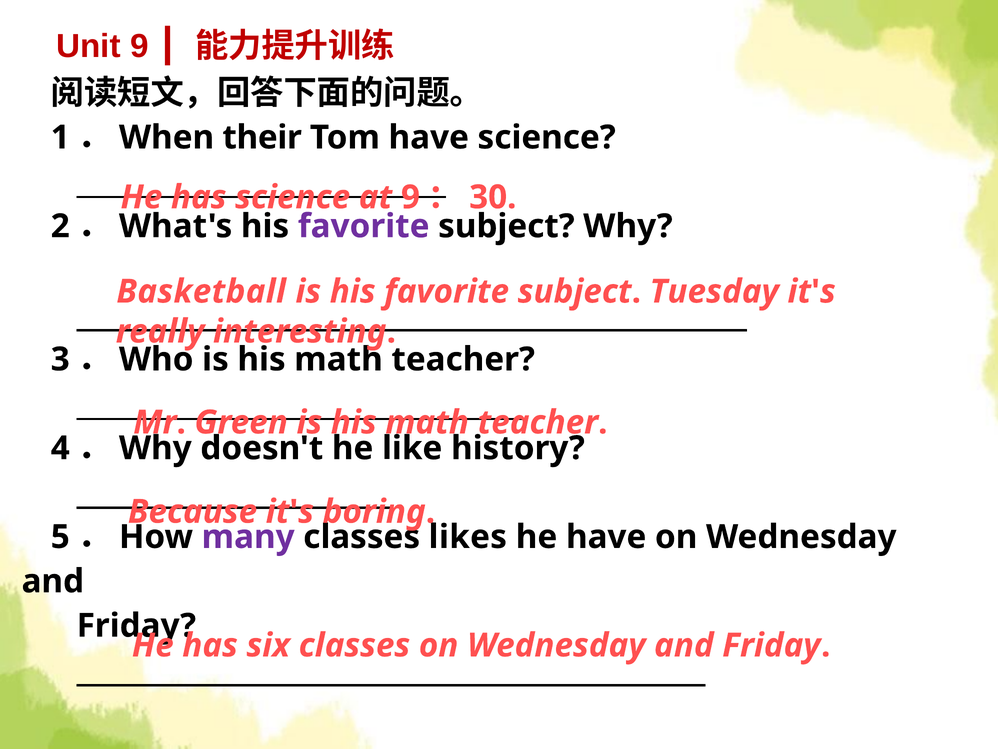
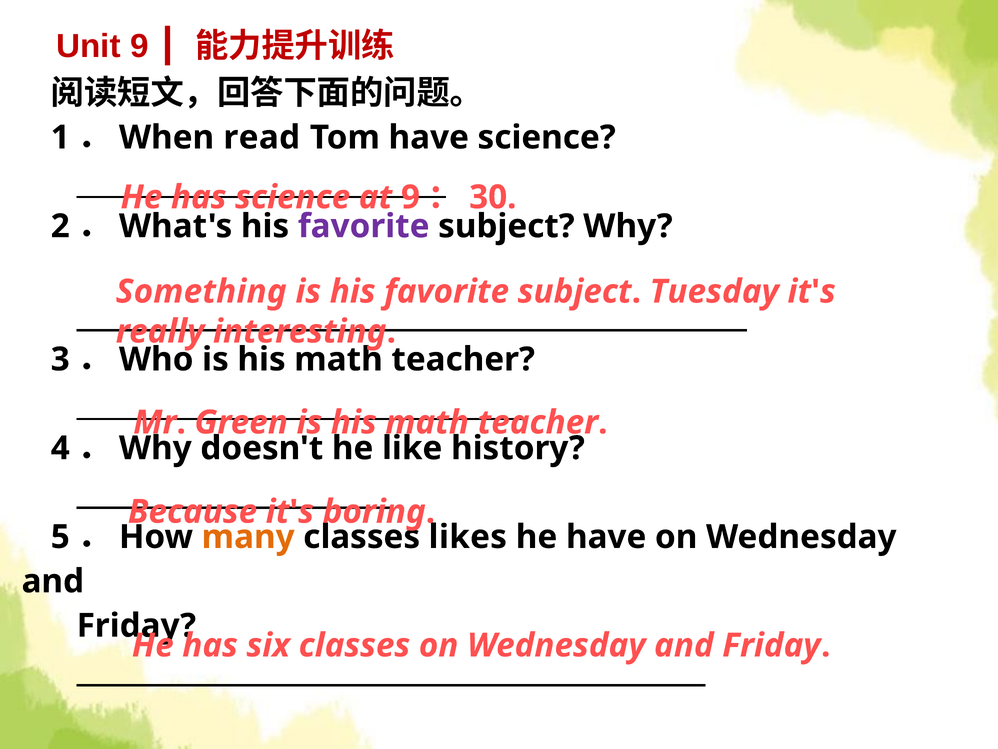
their: their -> read (262, 137)
Basketball: Basketball -> Something (201, 291)
many colour: purple -> orange (248, 537)
